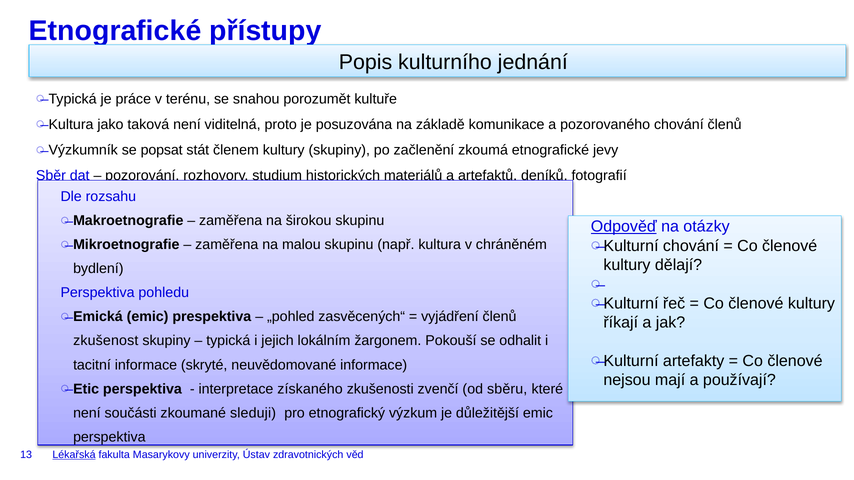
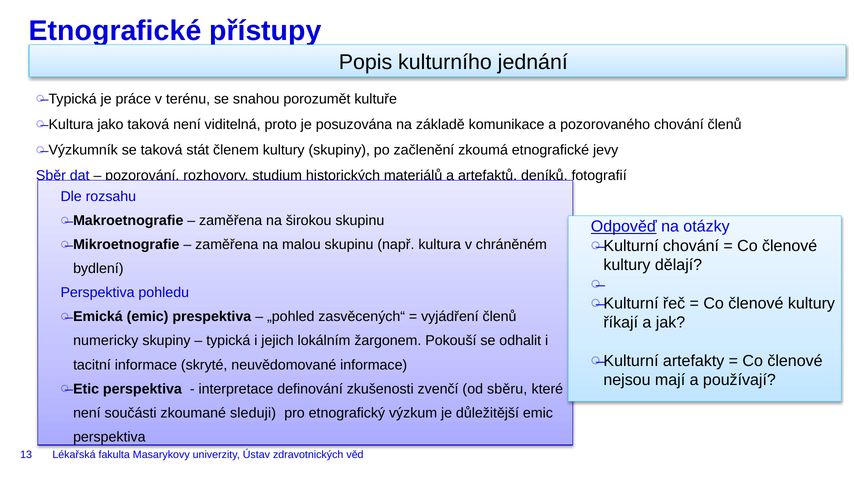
se popsat: popsat -> taková (162, 150)
zkušenost: zkušenost -> numericky (106, 341)
získaného: získaného -> definování (310, 389)
Lékařská underline: present -> none (74, 455)
